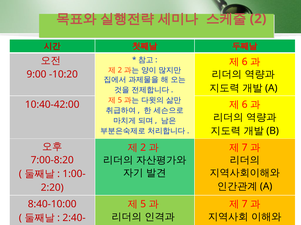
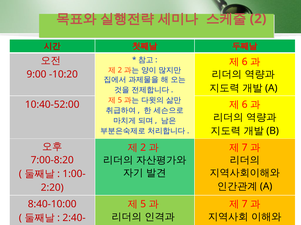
10:40-42:00: 10:40-42:00 -> 10:40-52:00 (52, 105)
